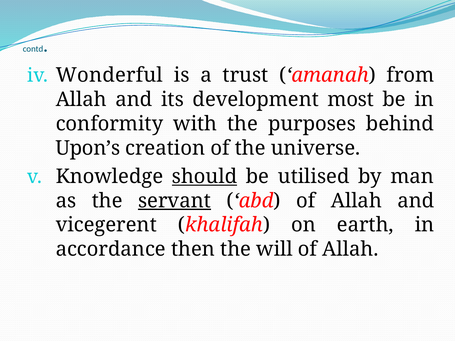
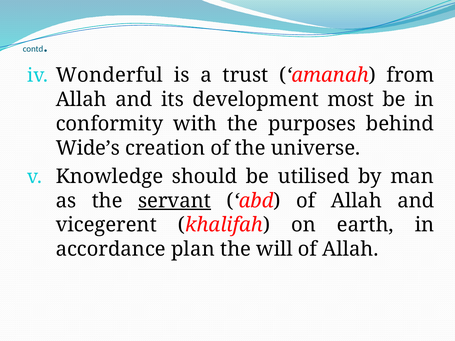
Upon’s: Upon’s -> Wide’s (88, 148)
should underline: present -> none (205, 177)
then: then -> plan (193, 249)
